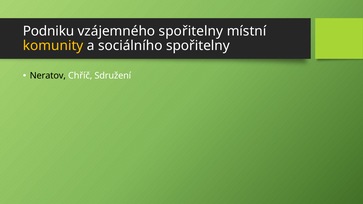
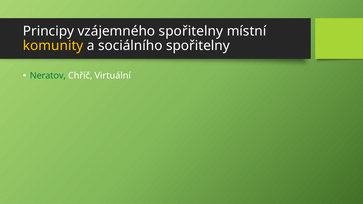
Podniku: Podniku -> Principy (49, 31)
Neratov colour: black -> green (48, 76)
Sdružení: Sdružení -> Virtuální (113, 76)
